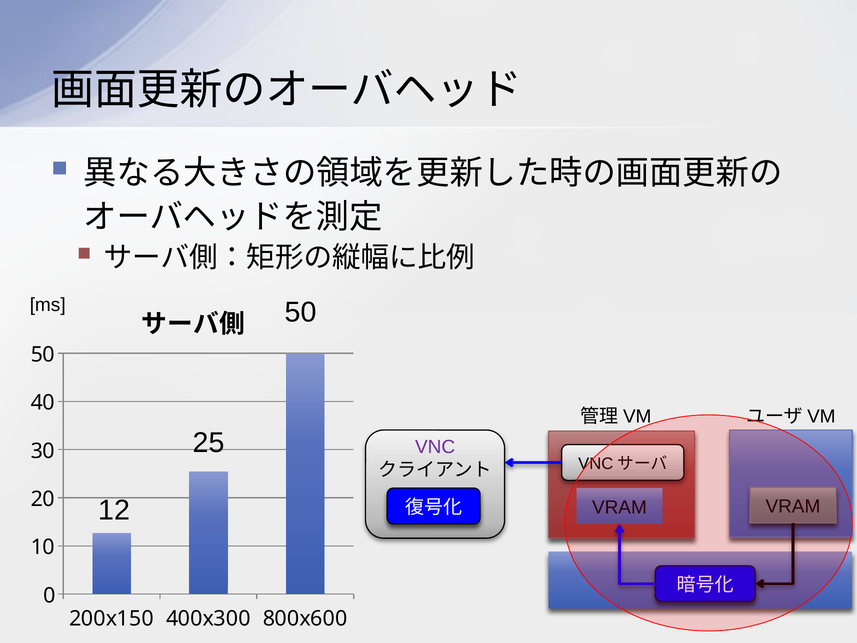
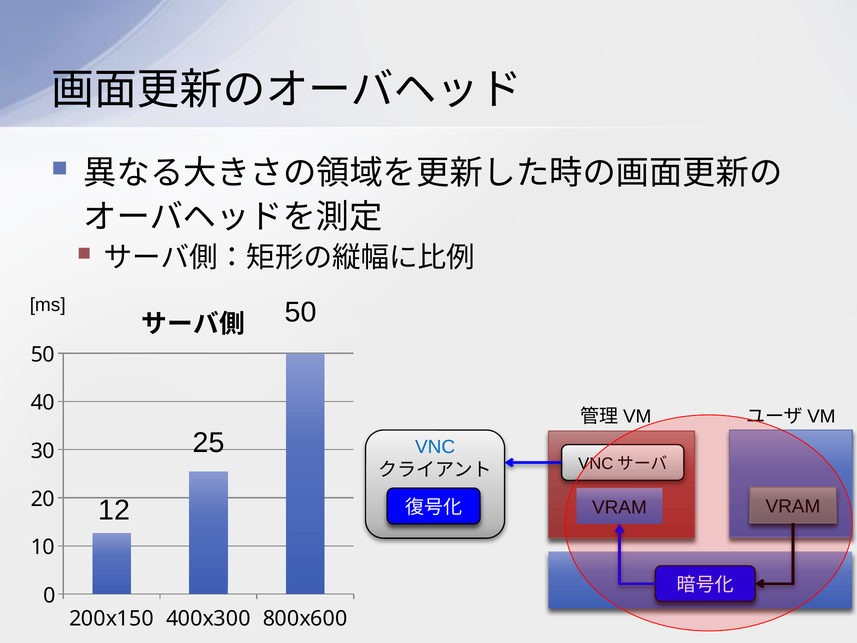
VNC colour: purple -> blue (435, 447)
